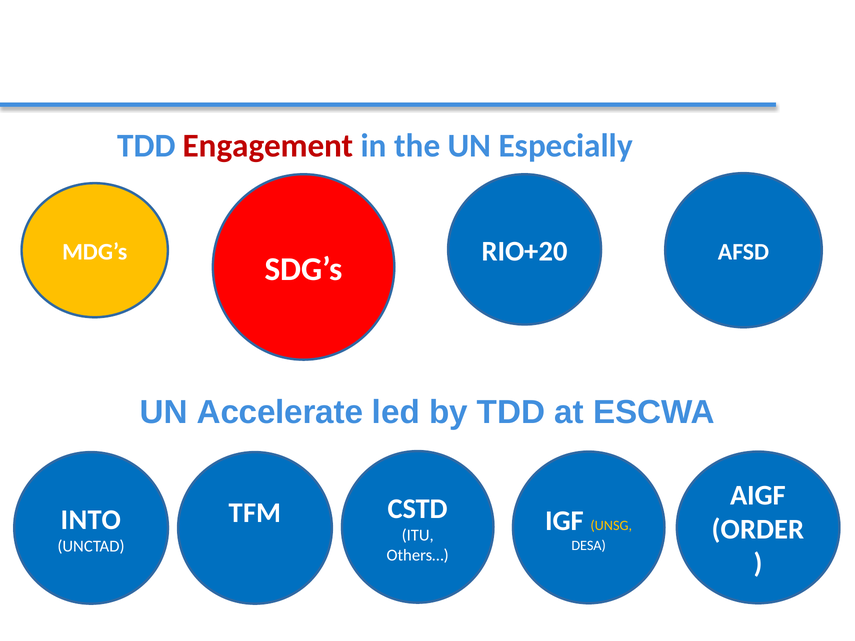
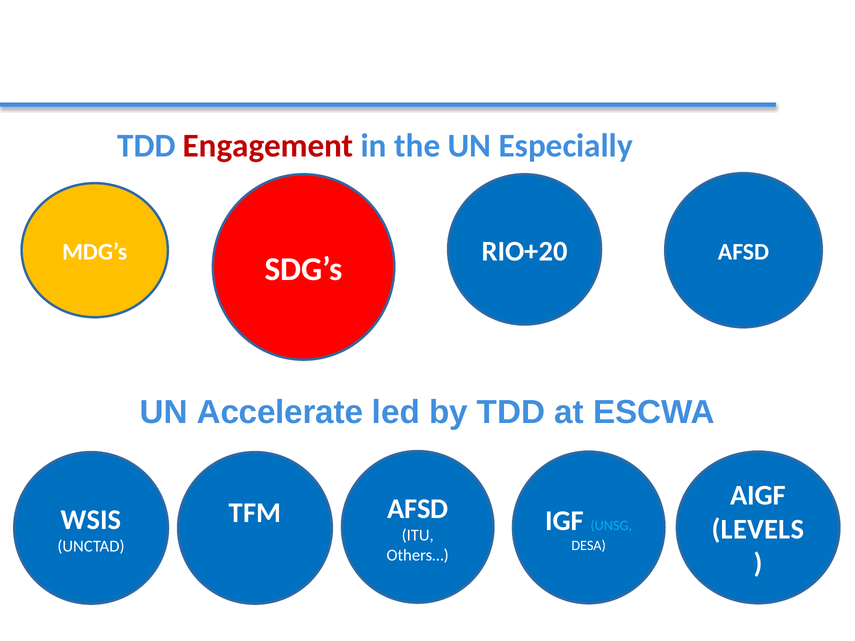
TFM CSTD: CSTD -> AFSD (418, 509)
INTO: INTO -> WSIS (91, 520)
UNSG colour: yellow -> light blue (611, 526)
ORDER: ORDER -> LEVELS (758, 530)
